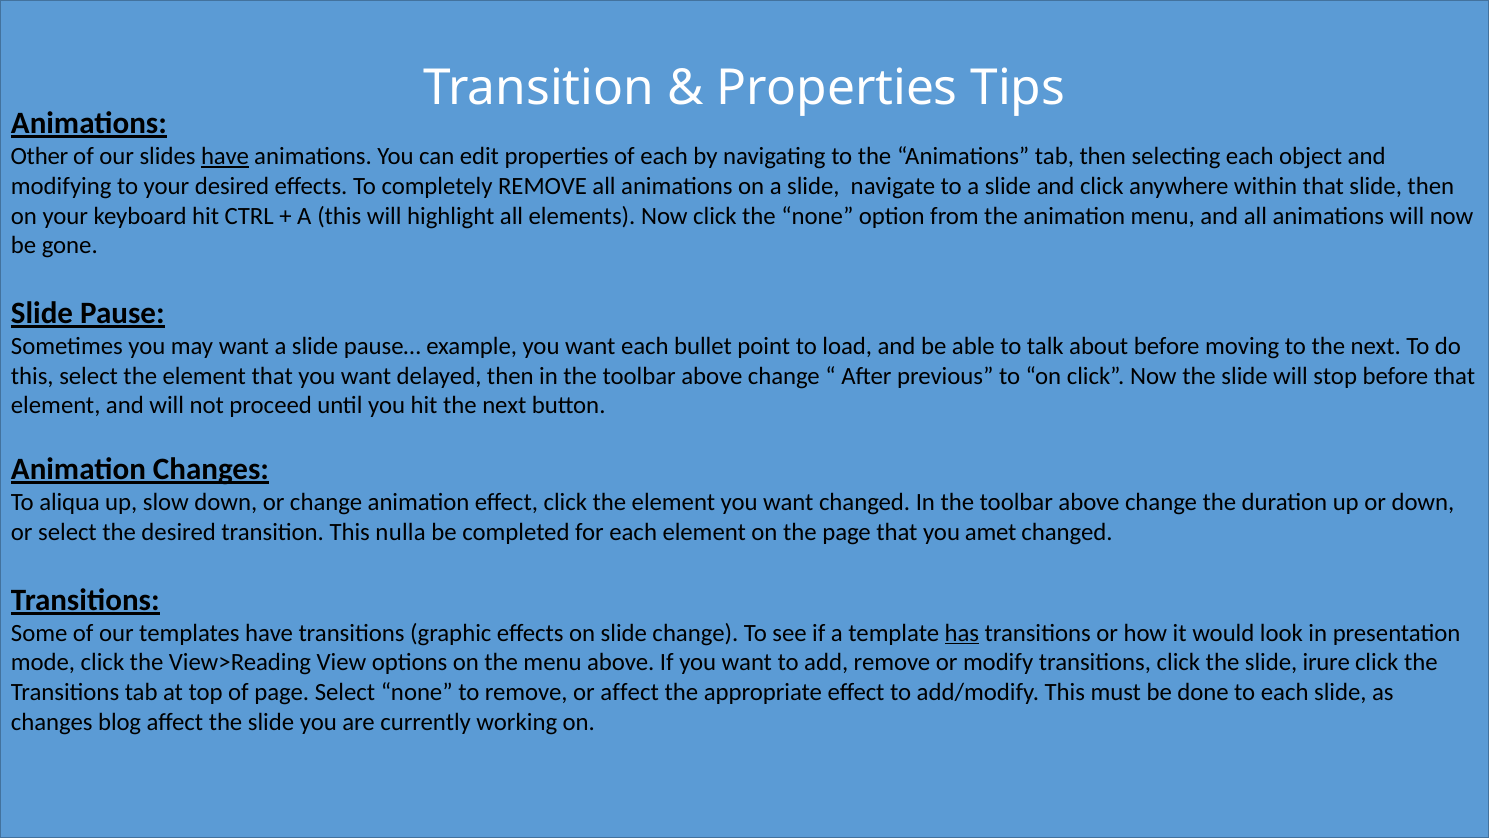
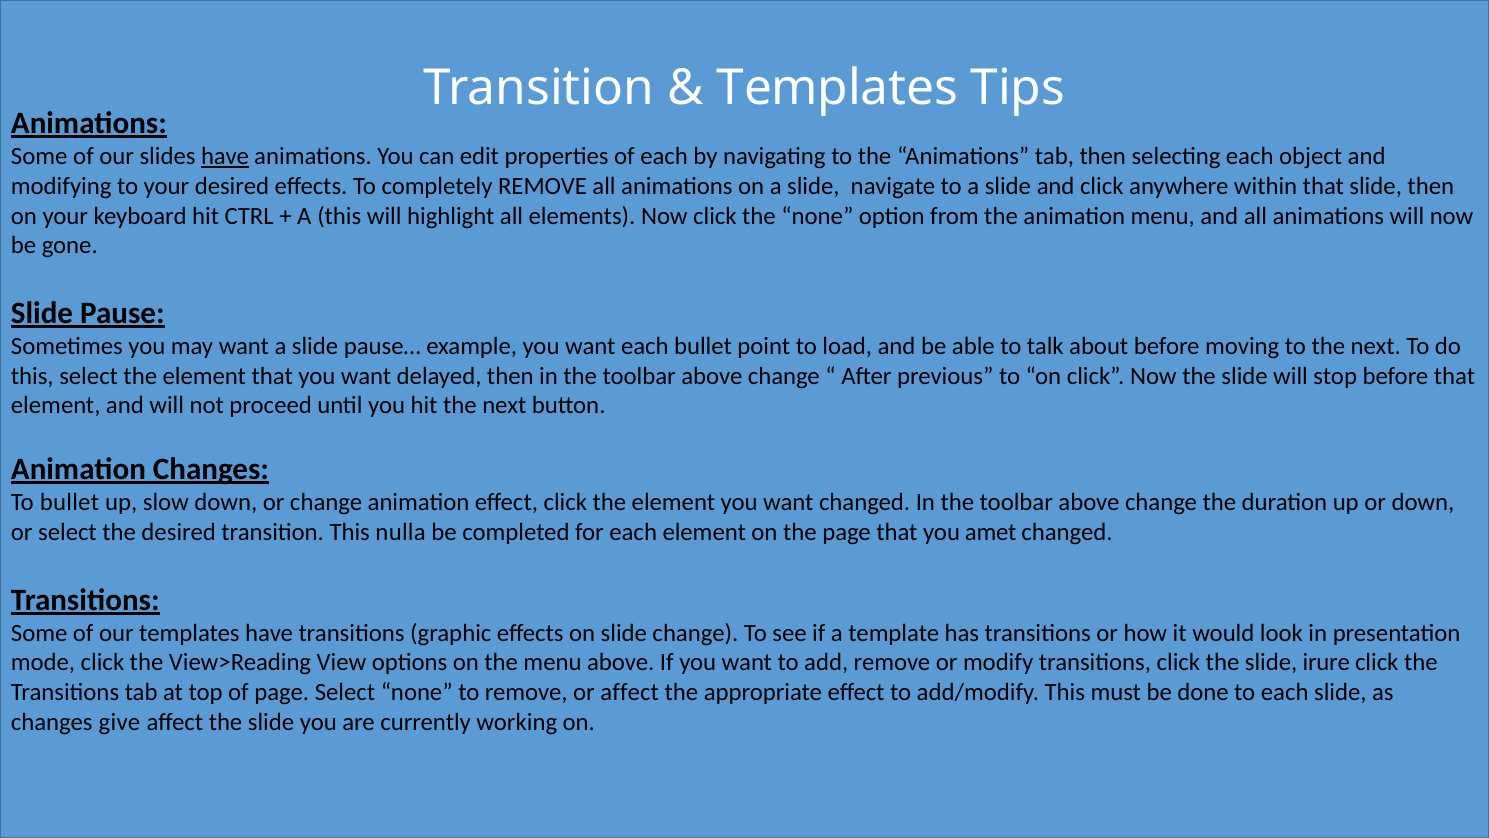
Properties: Properties -> Templates (837, 88)
Other: Other -> Some (39, 156)
To aliqua: aliqua -> bullet (69, 502)
has underline: present -> none (962, 633)
blog: blog -> give (119, 722)
